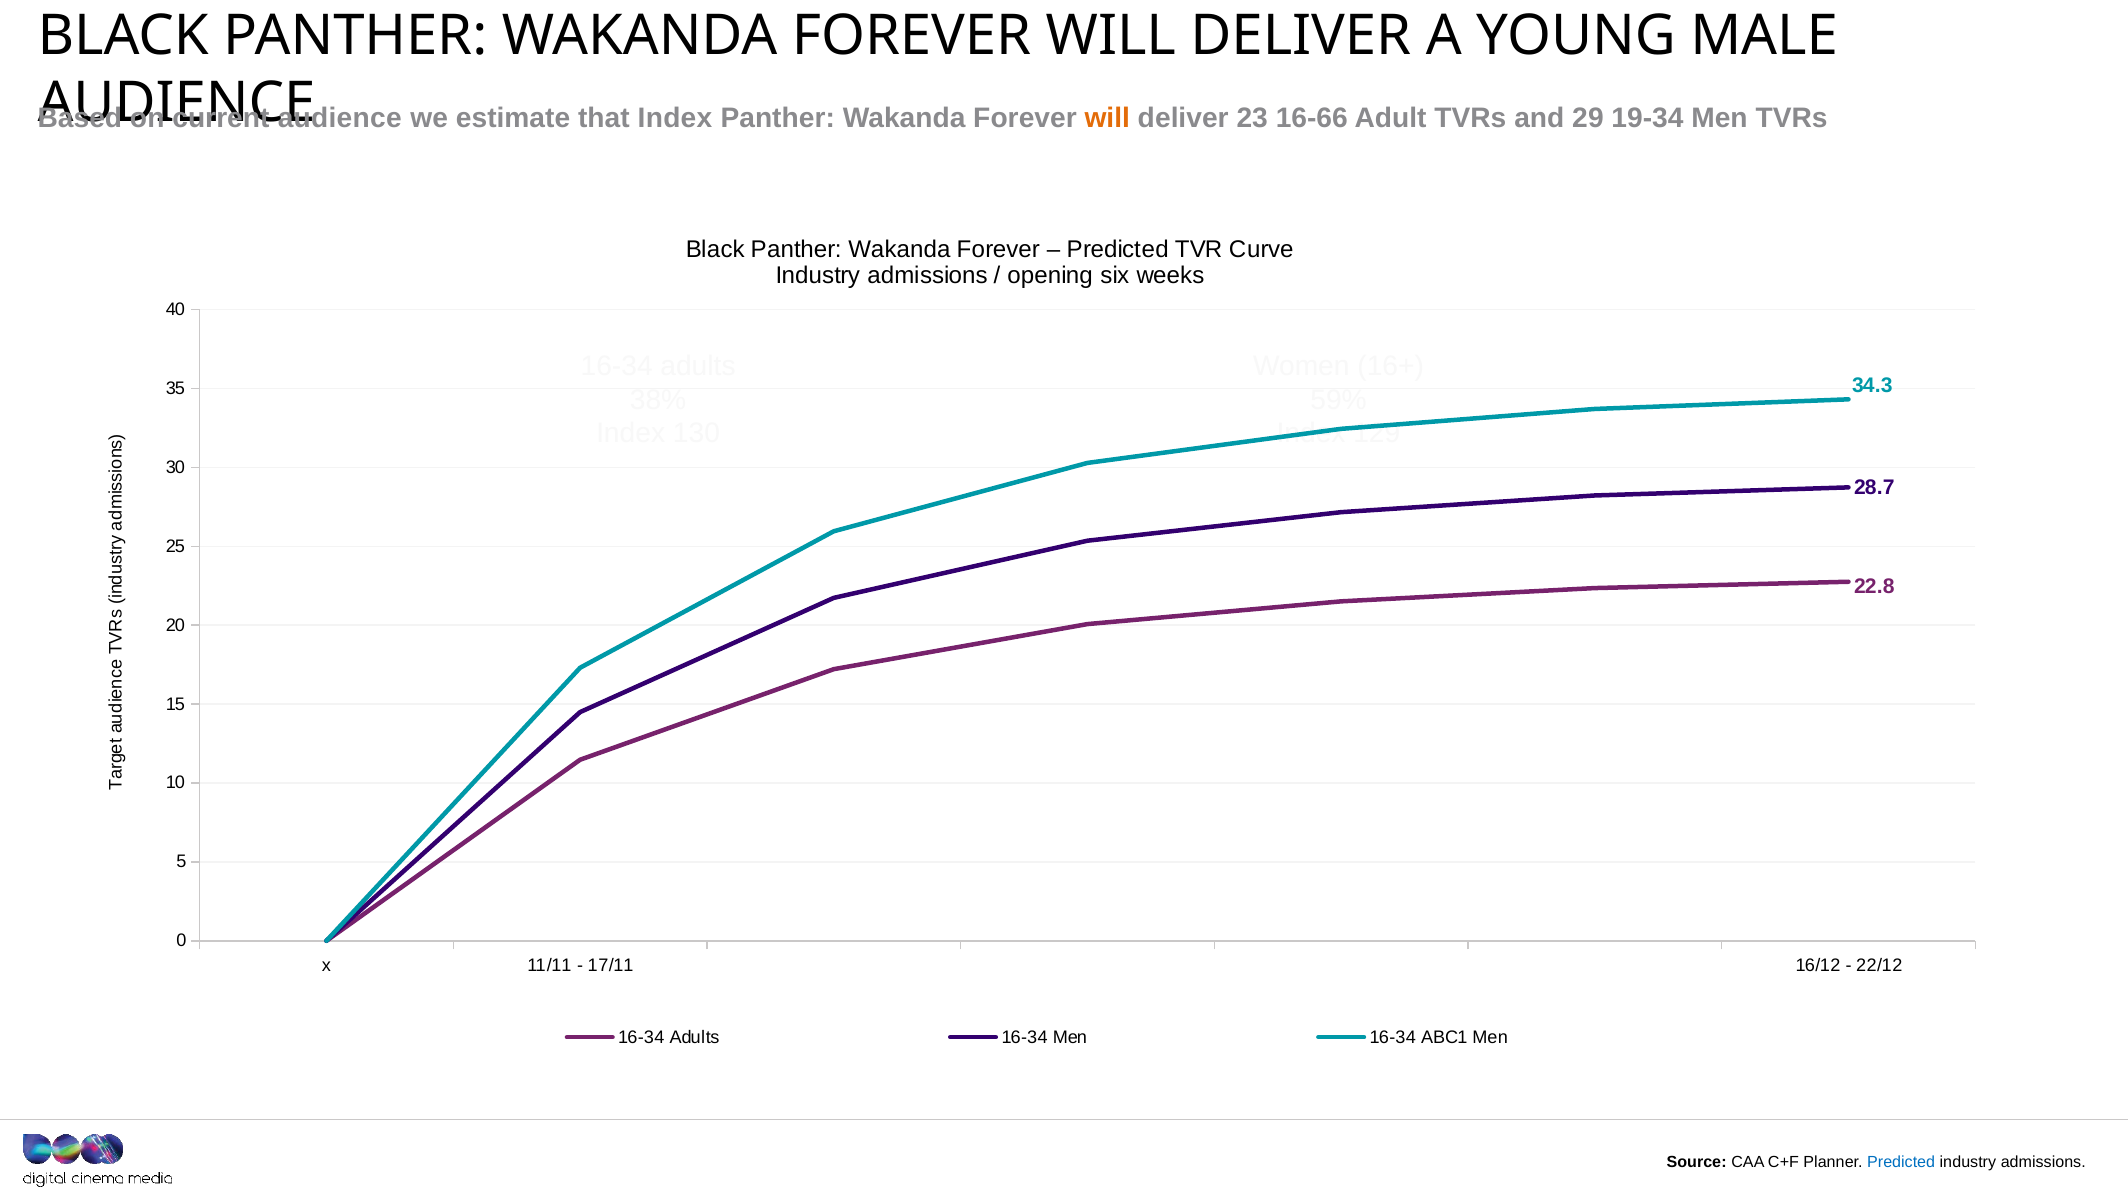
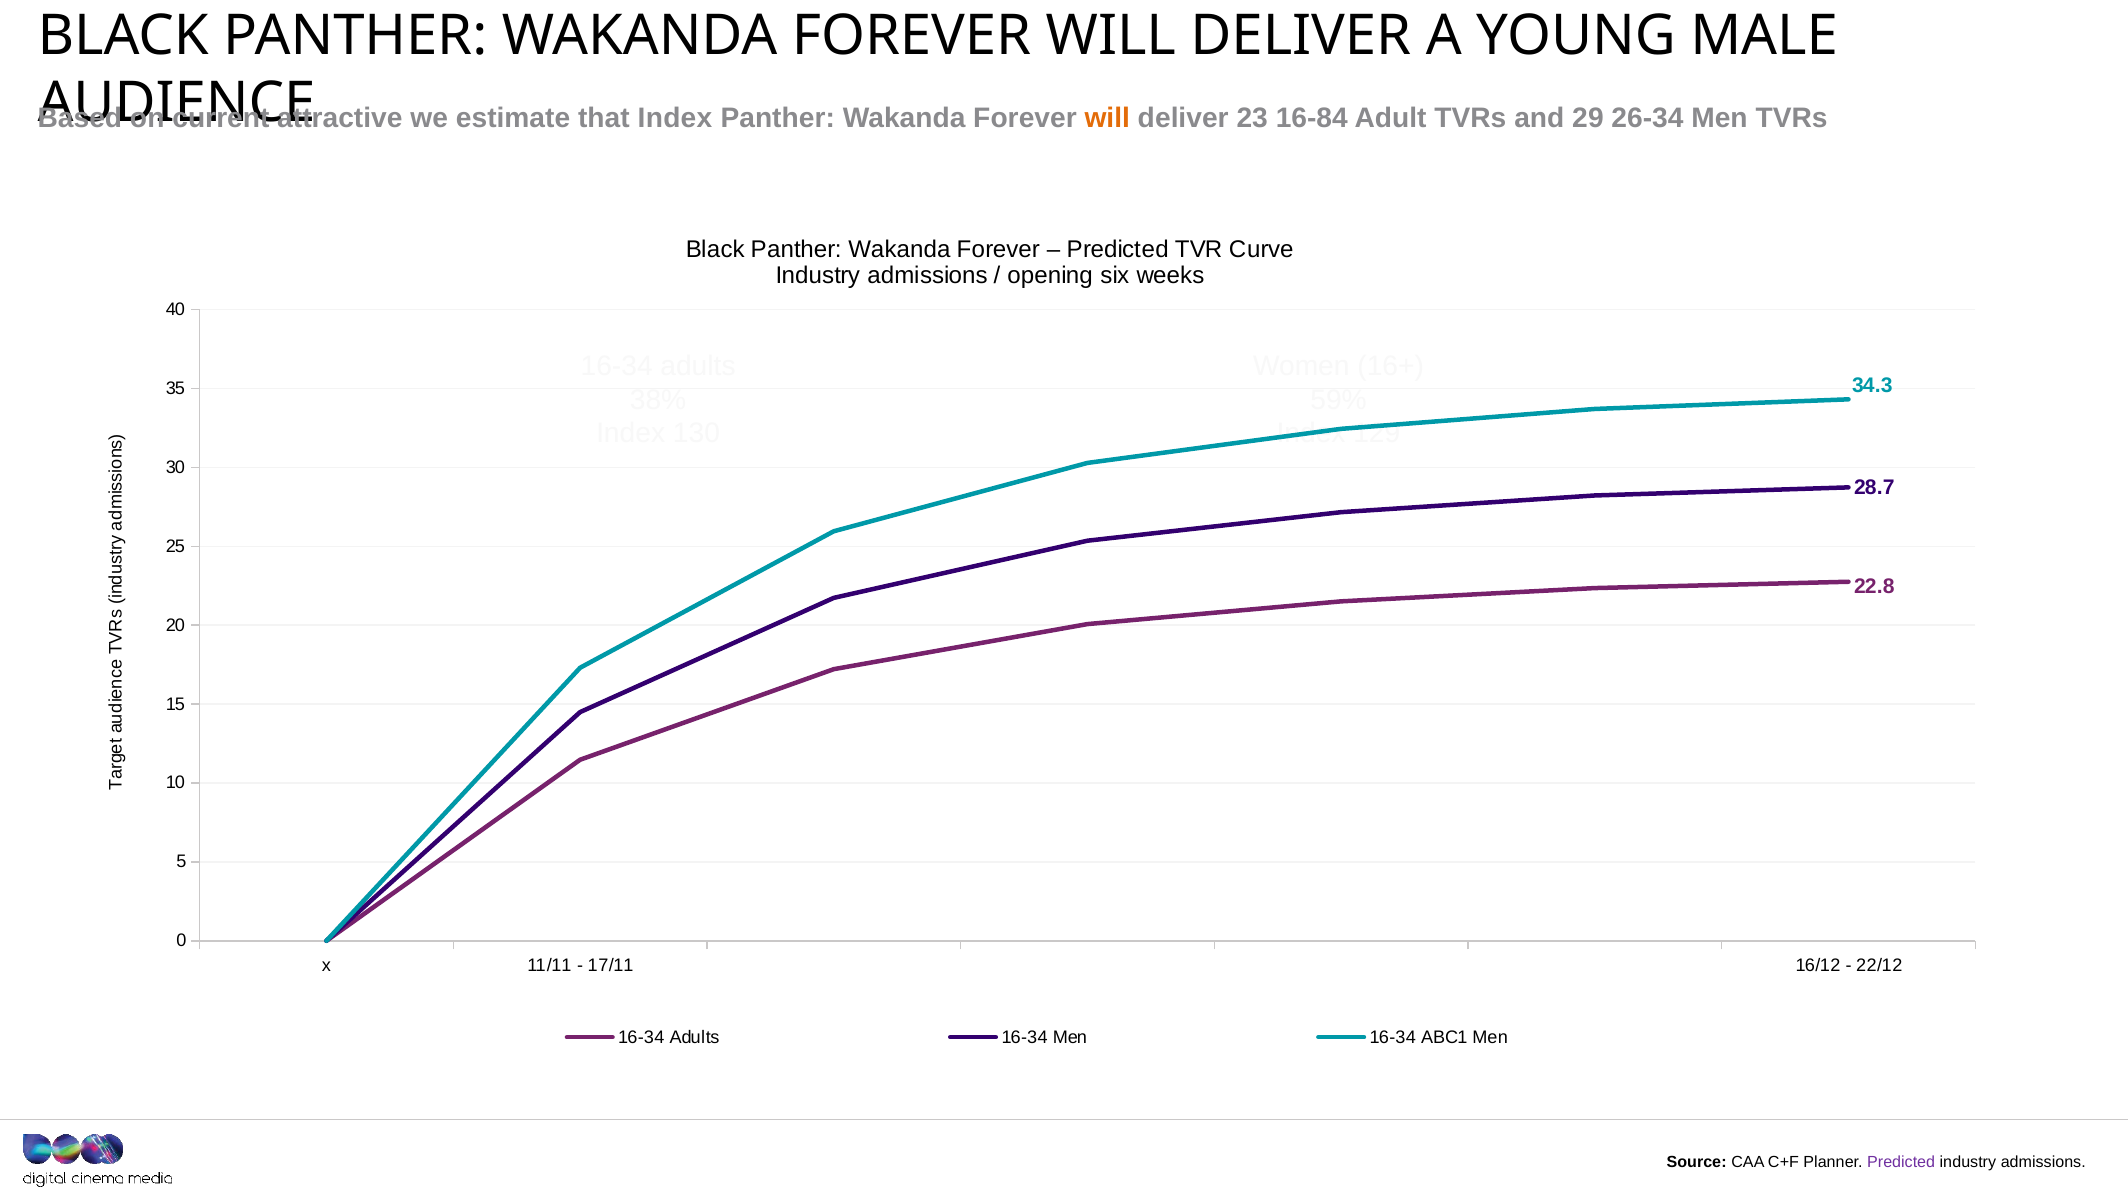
audience: audience -> attractive (340, 118)
16-66: 16-66 -> 16-84 (1312, 118)
19-34: 19-34 -> 26-34 (1647, 118)
Predicted colour: blue -> purple (1901, 1162)
